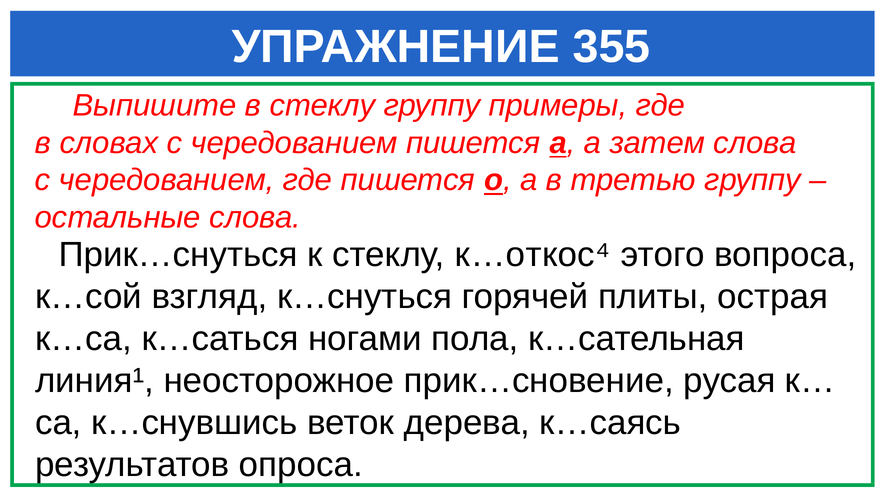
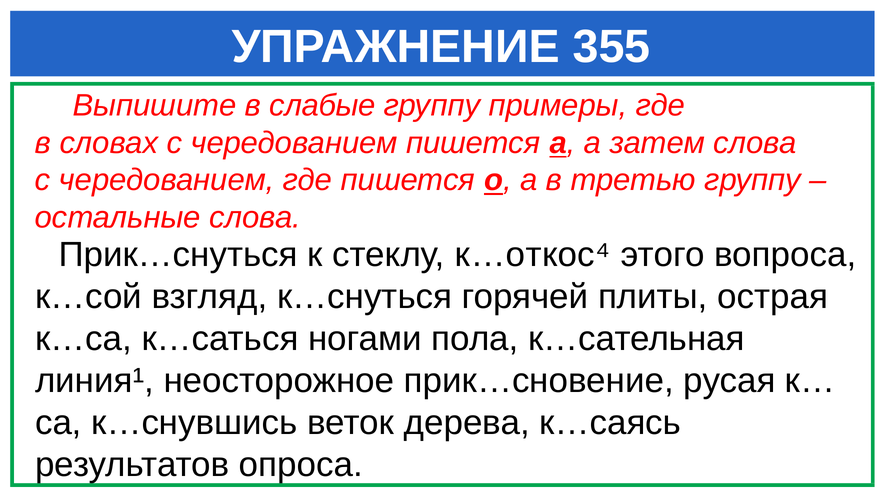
в стеклу: стеклу -> слабые (323, 106)
